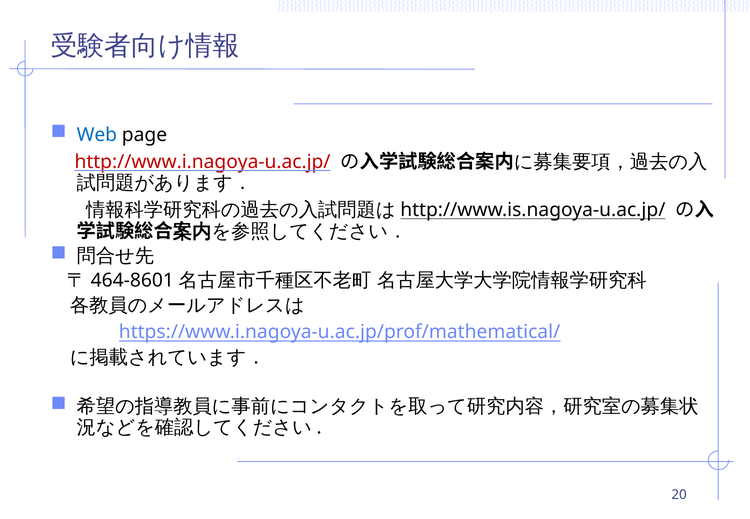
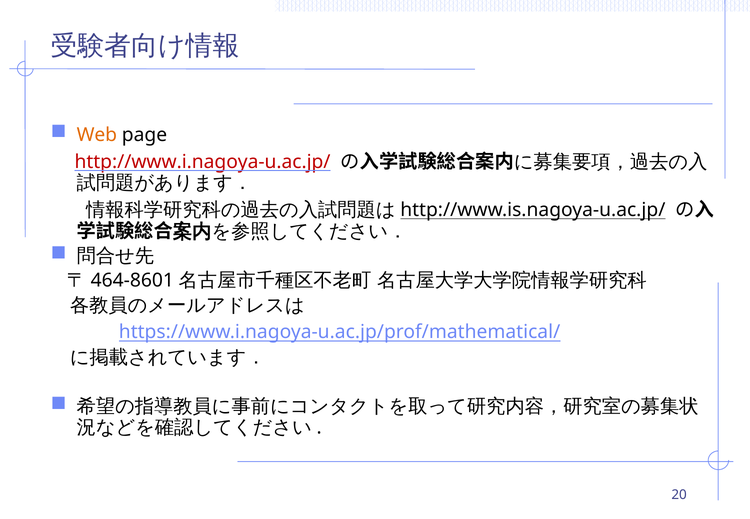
Web colour: blue -> orange (97, 135)
